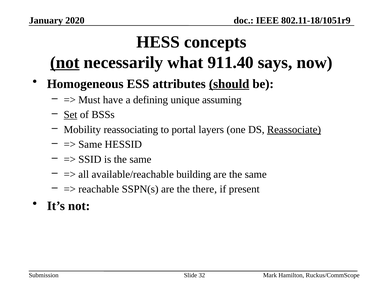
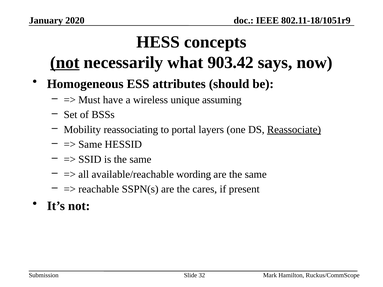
911.40: 911.40 -> 903.42 (231, 62)
should underline: present -> none (229, 84)
defining: defining -> wireless (151, 100)
Set underline: present -> none (71, 115)
building: building -> wording (194, 174)
there: there -> cares (205, 189)
